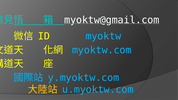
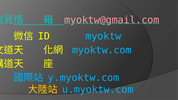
myoktw@gmail.com colour: white -> pink (112, 20)
